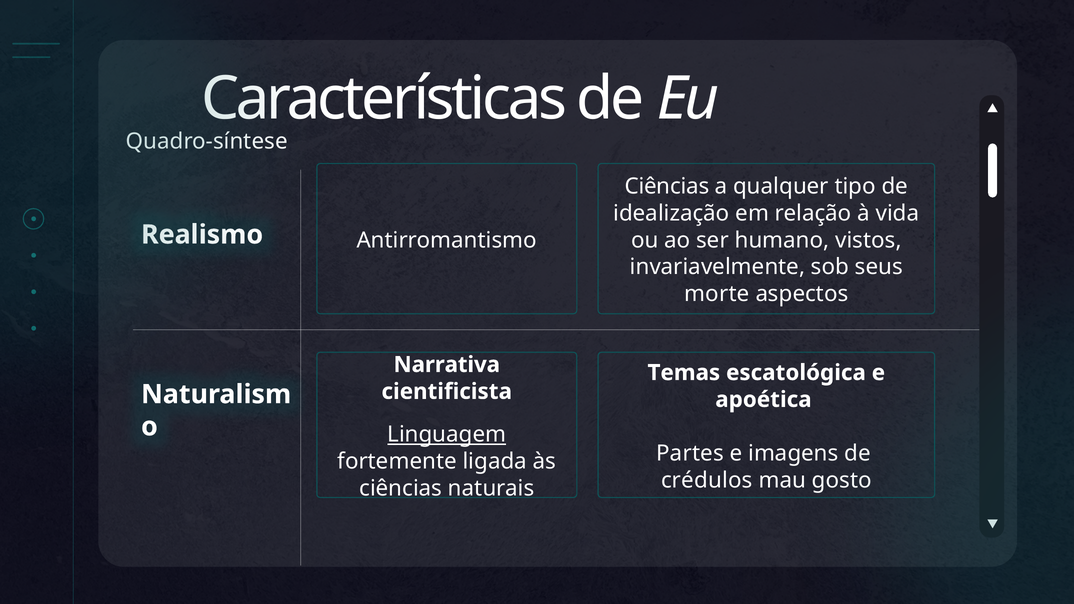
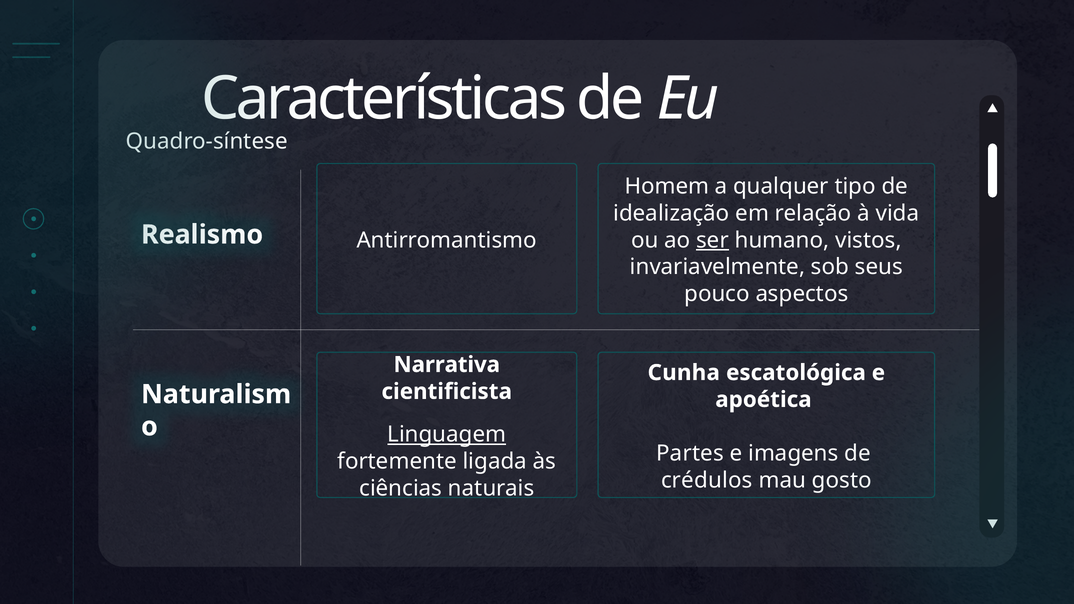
Ciências: Ciências -> Homem (667, 187)
ser underline: none -> present (713, 240)
morte: morte -> pouco (717, 294)
Temas: Temas -> Cunha (684, 373)
